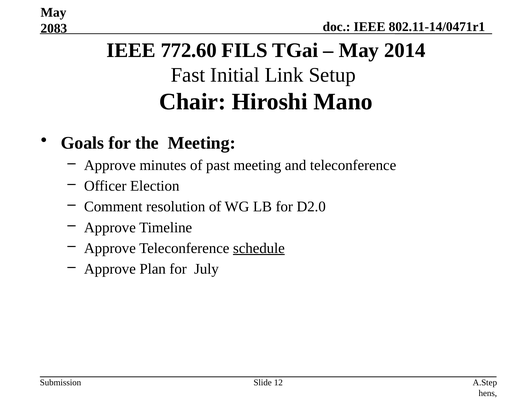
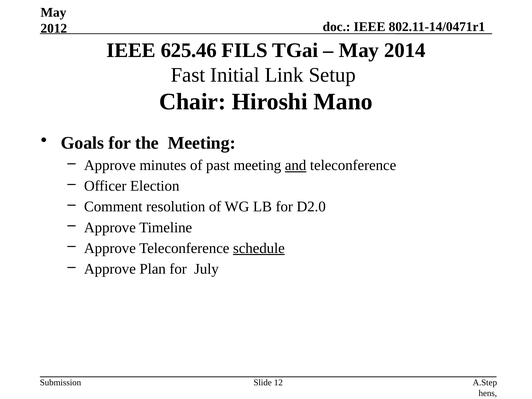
2083: 2083 -> 2012 (54, 28)
772.60: 772.60 -> 625.46 (189, 50)
and underline: none -> present (296, 165)
